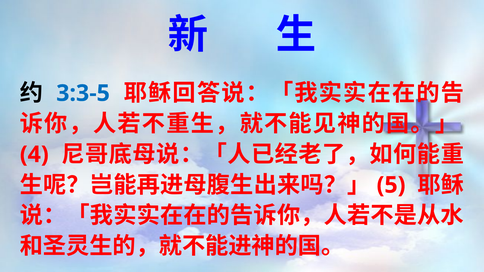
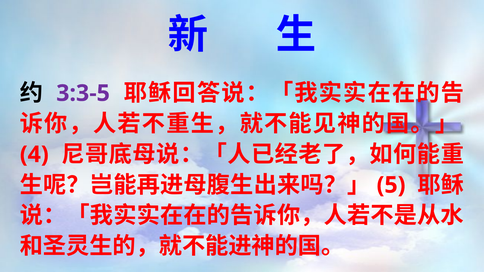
3:3-5 colour: blue -> purple (83, 93)
